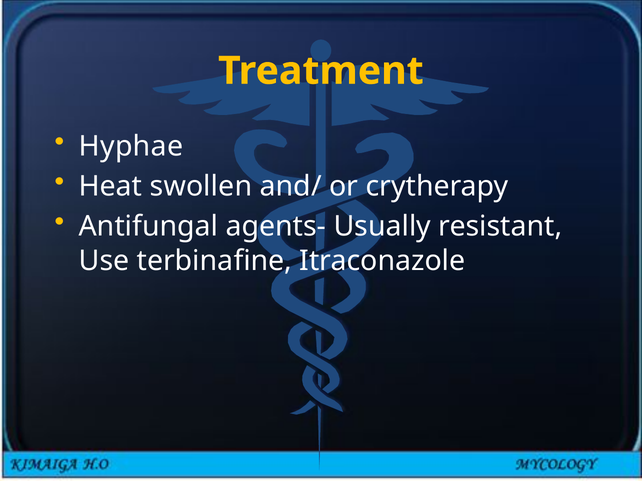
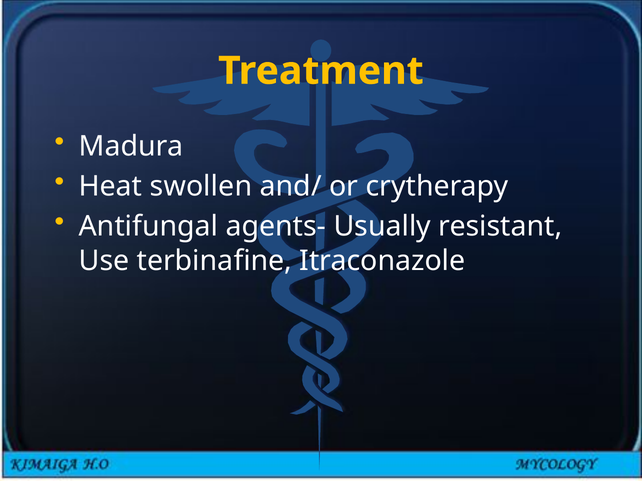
Hyphae: Hyphae -> Madura (131, 147)
